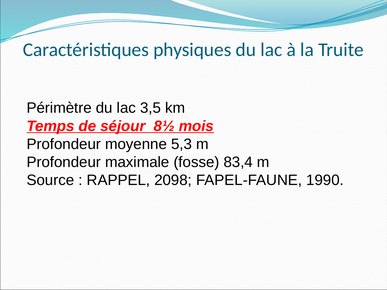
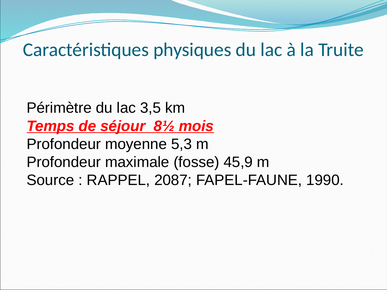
83,4: 83,4 -> 45,9 (238, 162)
2098: 2098 -> 2087 (173, 180)
